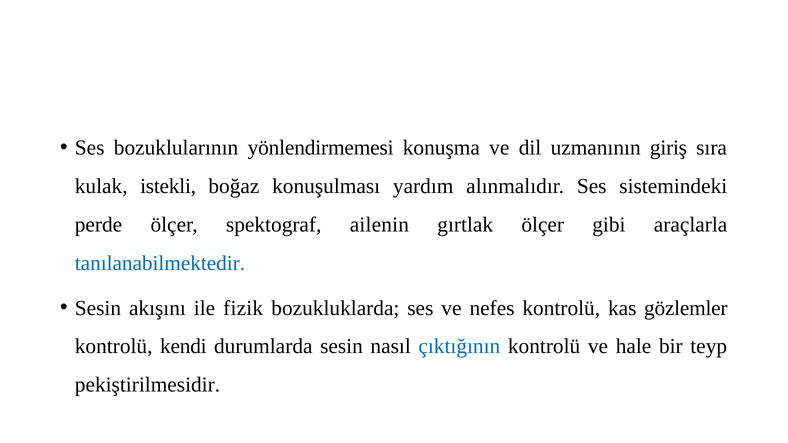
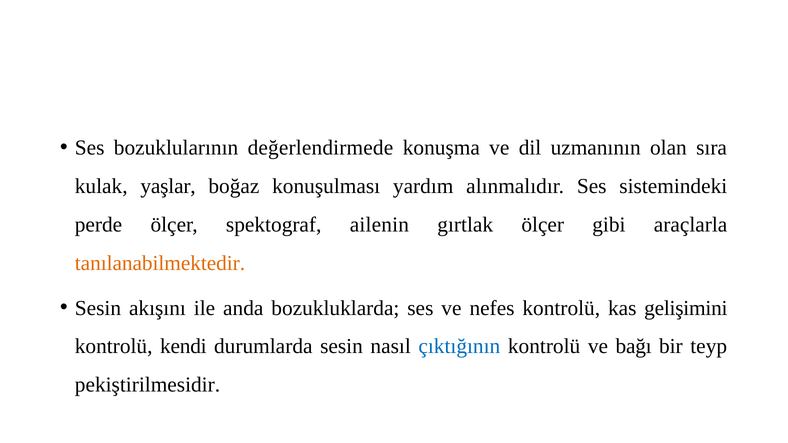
yönlendirmemesi: yönlendirmemesi -> değerlendirmede (320, 148)
giriş: giriş -> olan (668, 148)
istekli: istekli -> yaşlar (168, 186)
tanılanabilmektedir colour: blue -> orange (160, 263)
fizik: fizik -> anda (243, 308)
gözlemler: gözlemler -> gelişimini (686, 308)
hale: hale -> bağı (634, 347)
